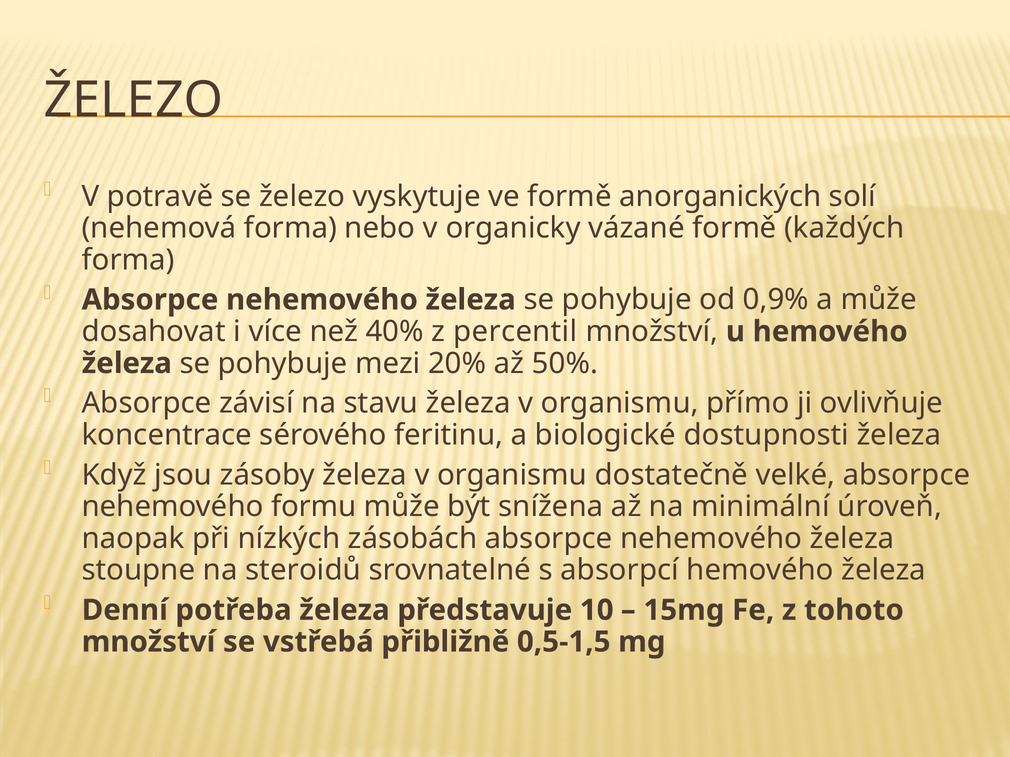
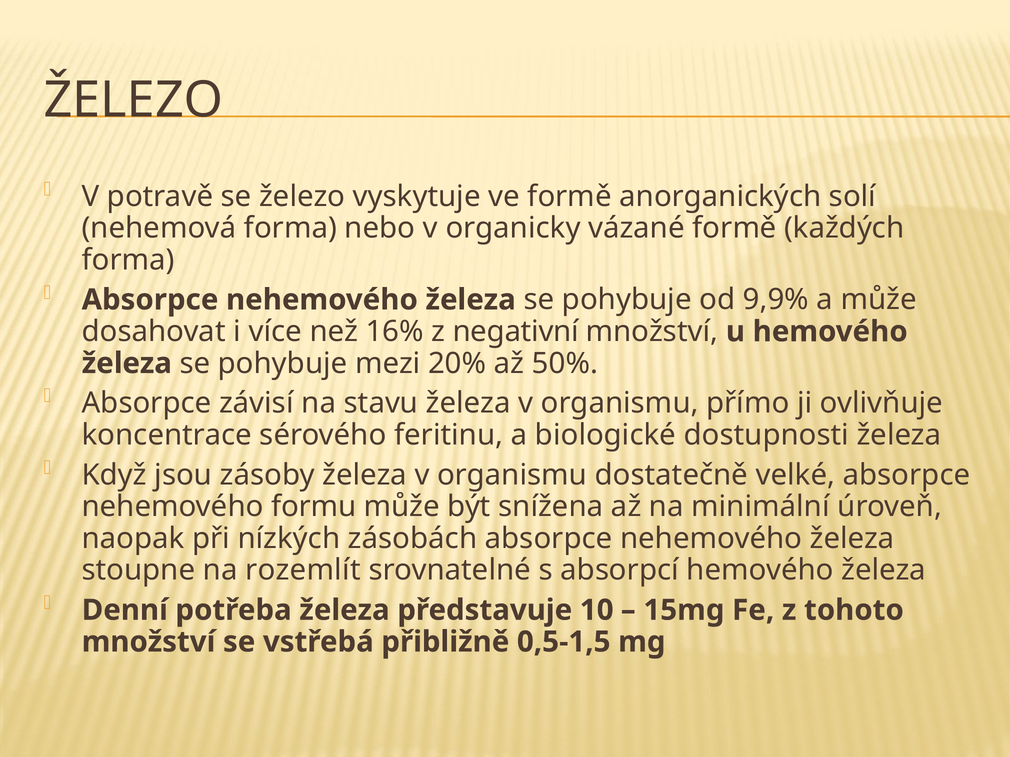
0,9%: 0,9% -> 9,9% (776, 300)
40%: 40% -> 16% (395, 332)
percentil: percentil -> negativní (516, 332)
steroidů: steroidů -> rozemlít (303, 571)
